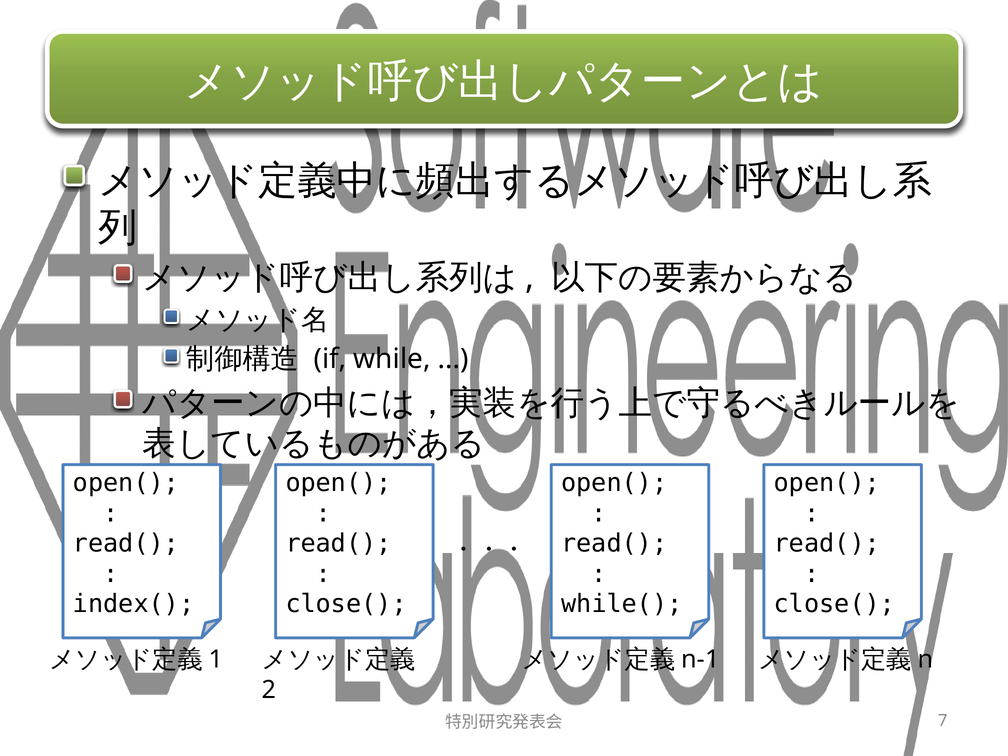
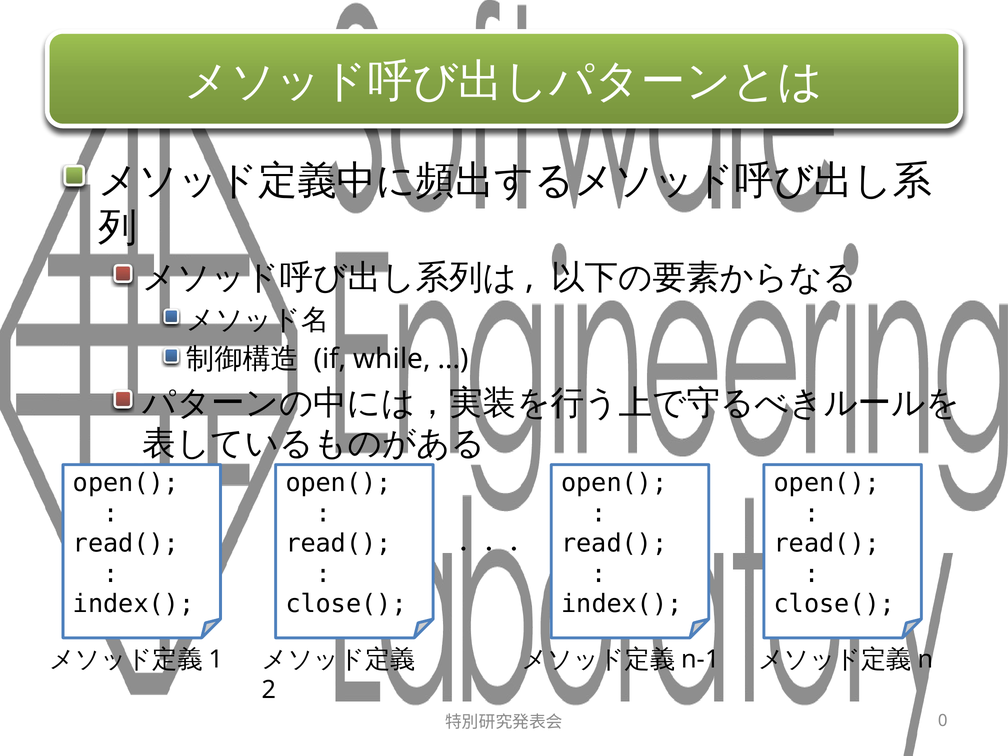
while(: while( -> index( (622, 604)
7: 7 -> 0 (943, 721)
